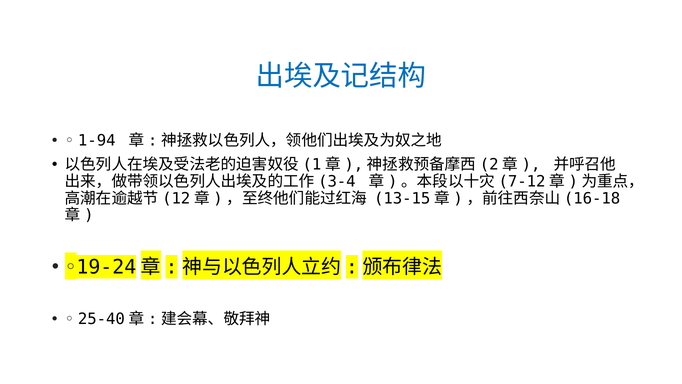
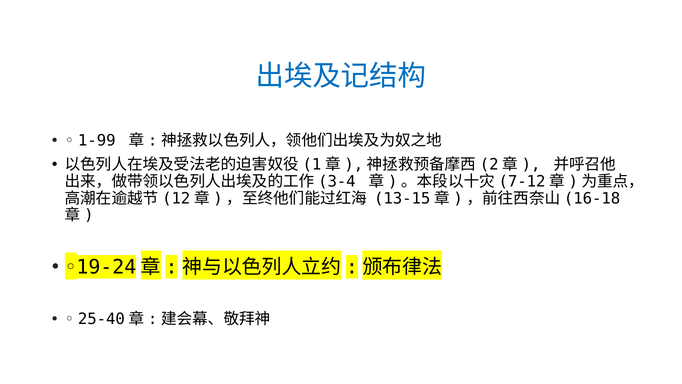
1-94: 1-94 -> 1-99 (97, 141)
